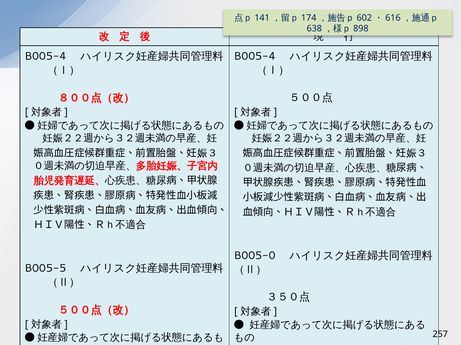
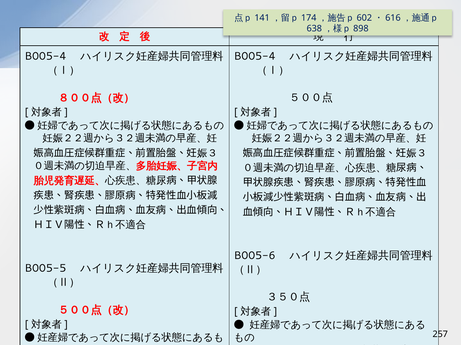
B005-0: B005-0 -> B005-6 (255, 256)
